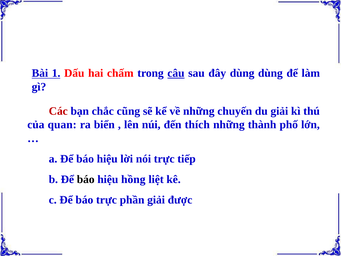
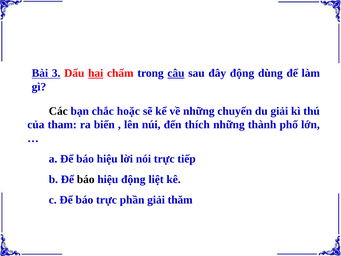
1: 1 -> 3 (56, 73)
hai underline: none -> present (96, 73)
đây dùng: dùng -> động (242, 73)
Các colour: red -> black (58, 111)
cũng: cũng -> hoặc (128, 111)
quan: quan -> tham (62, 125)
hiệu hồng: hồng -> động (133, 179)
được: được -> thăm (180, 200)
